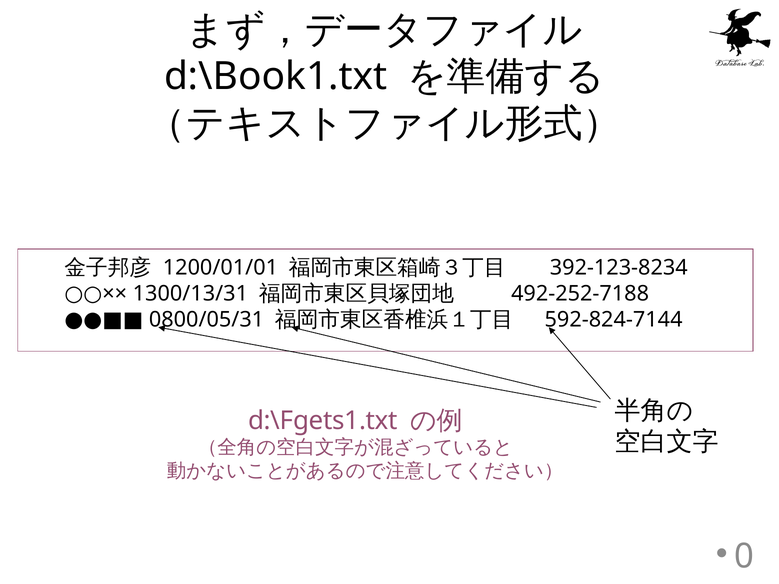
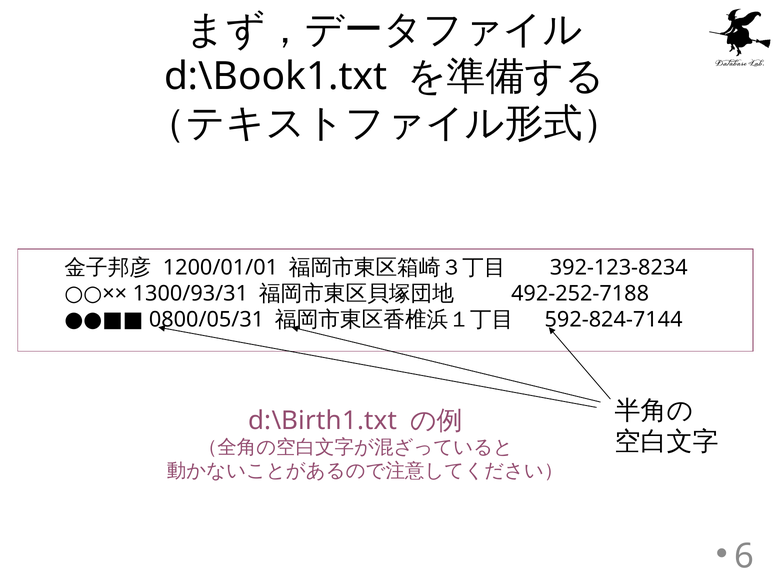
1300/13/31: 1300/13/31 -> 1300/93/31 (190, 294)
d:\Fgets1.txt: d:\Fgets1.txt -> d:\Birth1.txt (323, 421)
0: 0 -> 6 (744, 557)
